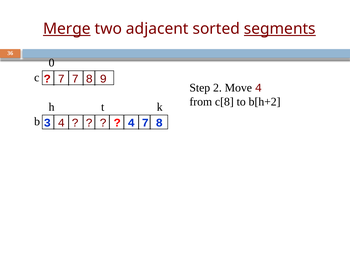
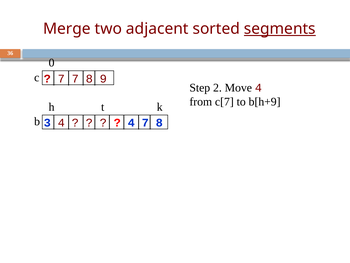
Merge underline: present -> none (67, 29)
c[8: c[8 -> c[7 (224, 102)
b[h+2: b[h+2 -> b[h+9 (265, 102)
